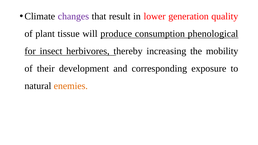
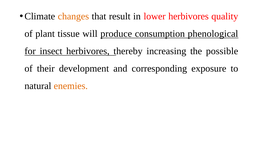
changes colour: purple -> orange (73, 16)
lower generation: generation -> herbivores (189, 16)
mobility: mobility -> possible (222, 51)
